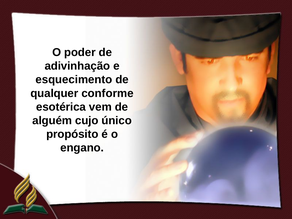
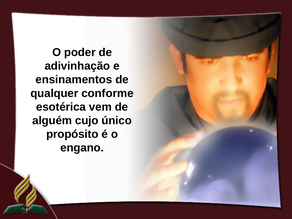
esquecimento: esquecimento -> ensinamentos (74, 80)
